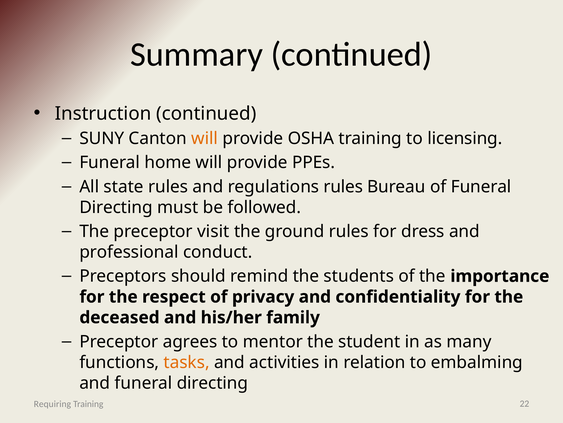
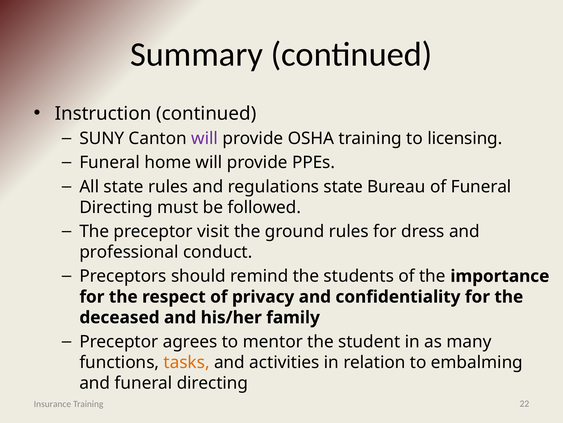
will colour: orange -> purple (205, 138)
regulations rules: rules -> state (343, 186)
Requiring: Requiring -> Insurance (52, 403)
